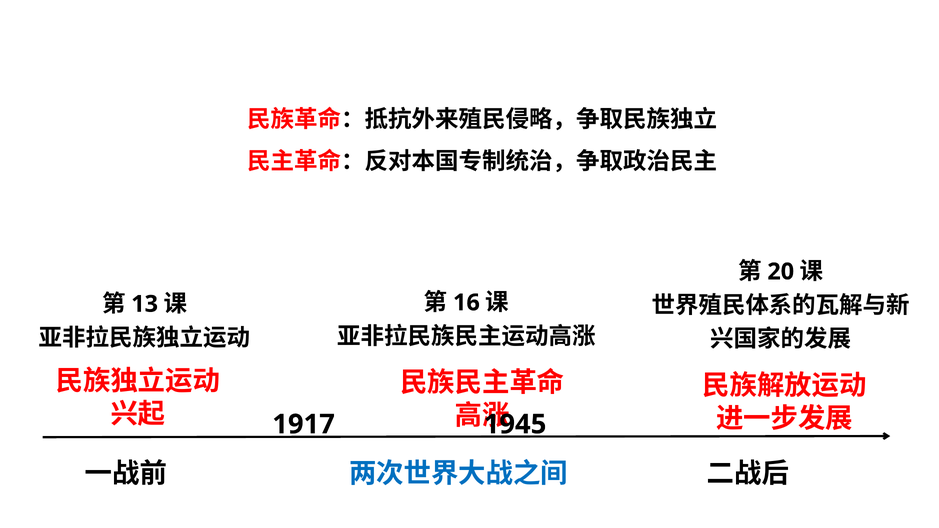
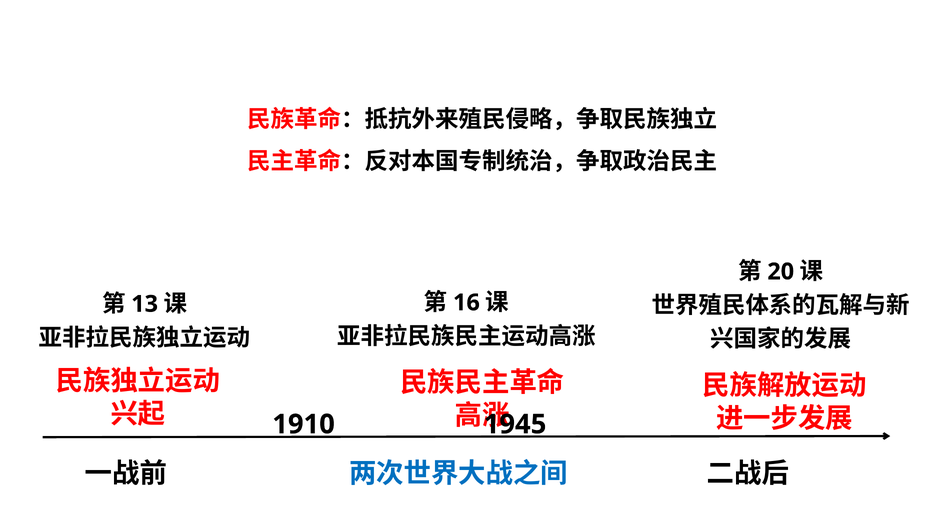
1917: 1917 -> 1910 (304, 424)
